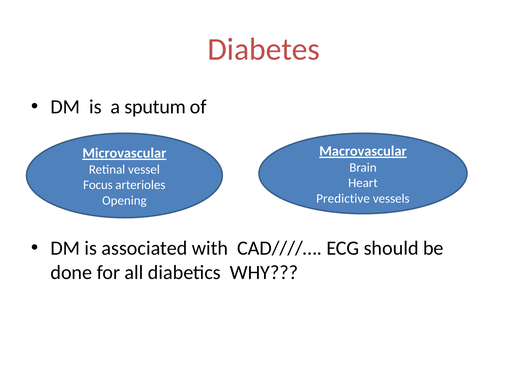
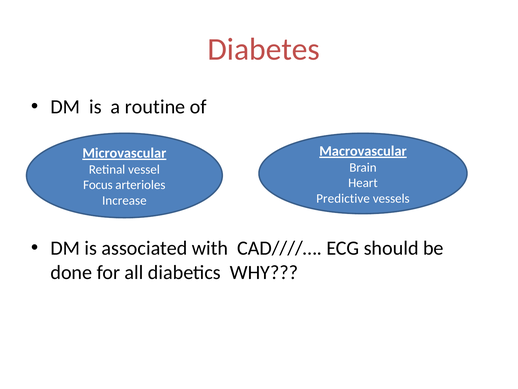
sputum: sputum -> routine (155, 107)
Opening: Opening -> Increase (124, 200)
